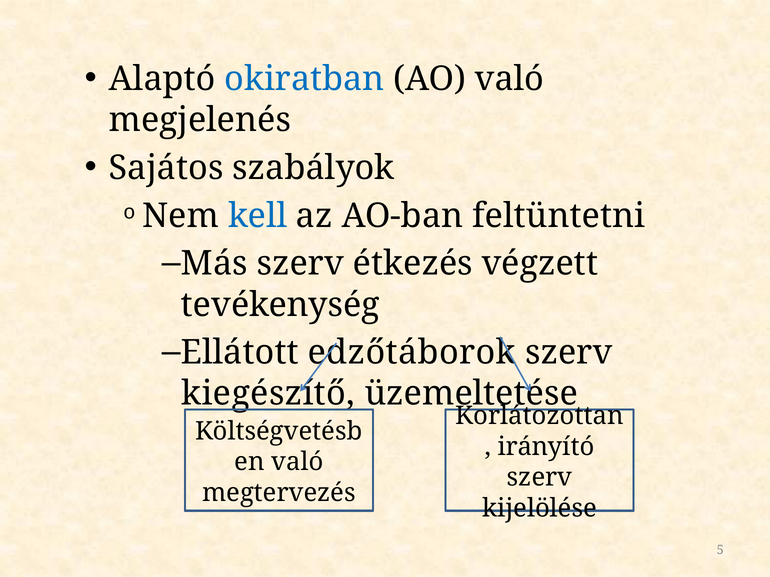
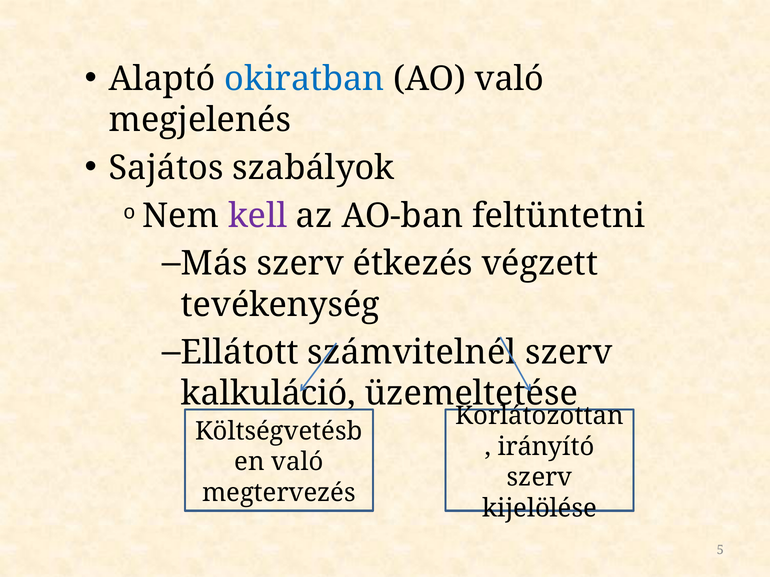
kell colour: blue -> purple (258, 216)
edzőtáborok: edzőtáborok -> számvitelnél (412, 353)
kiegészítő: kiegészítő -> kalkuláció (268, 394)
